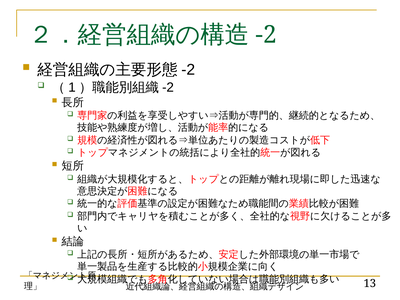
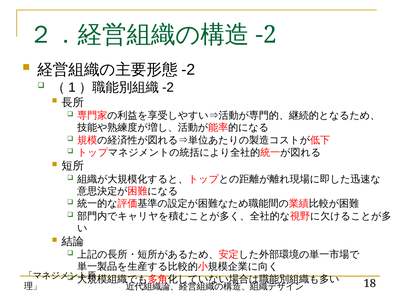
13: 13 -> 18 (370, 283)
